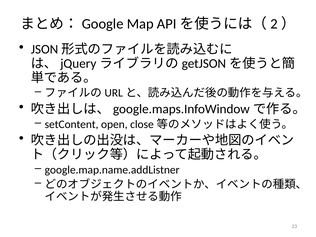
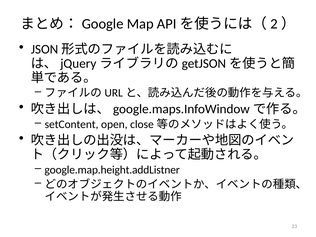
google.map.name.addListner: google.map.name.addListner -> google.map.height.addListner (112, 170)
